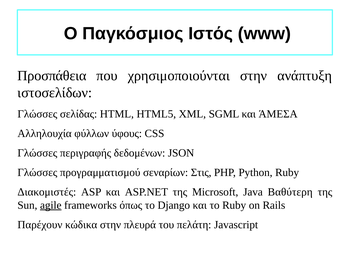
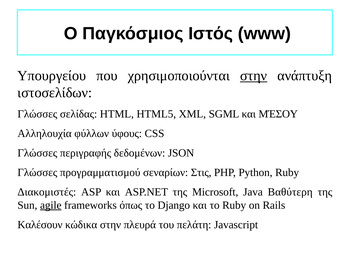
Προσπάθεια: Προσπάθεια -> Υπουργείου (52, 76)
στην underline: none -> present (254, 76)
ΆΜΕΣΑ: ΆΜΕΣΑ -> ΜΈΣΟΥ (278, 114)
Παρέχουν: Παρέχουν -> Καλέσουν (40, 224)
